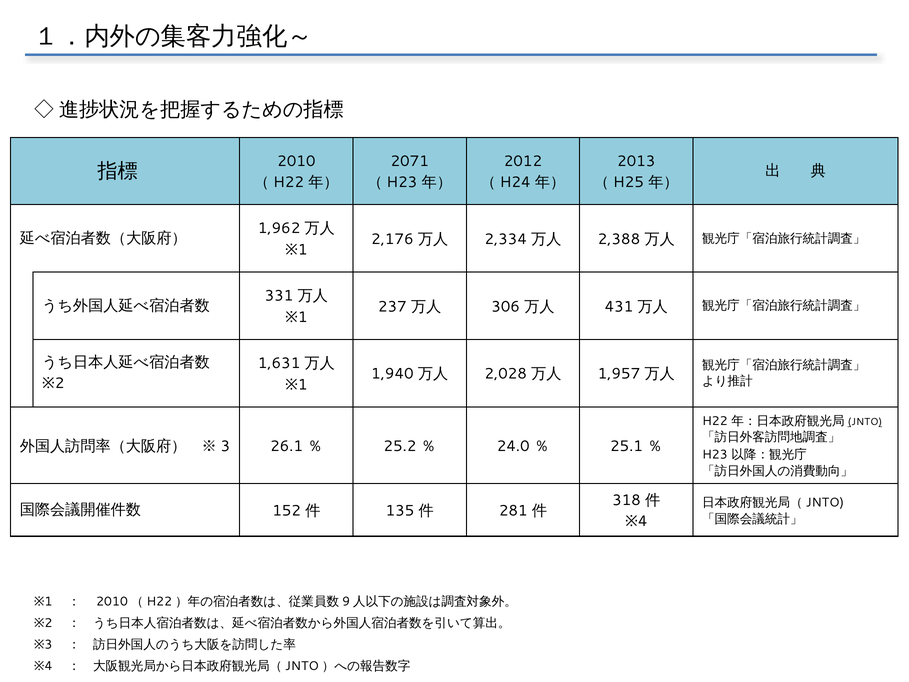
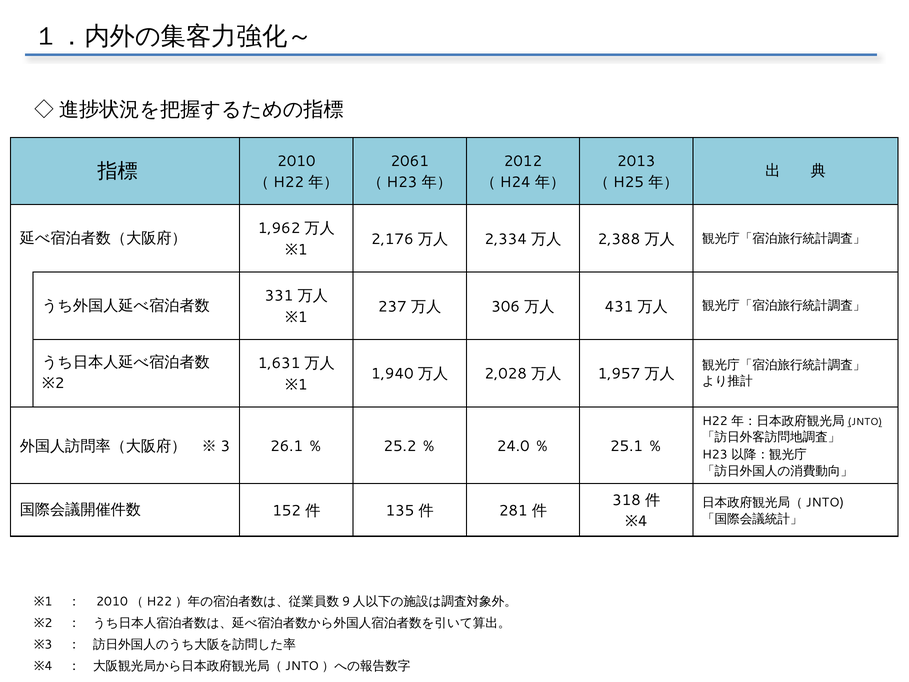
2071: 2071 -> 2061 (410, 161)
